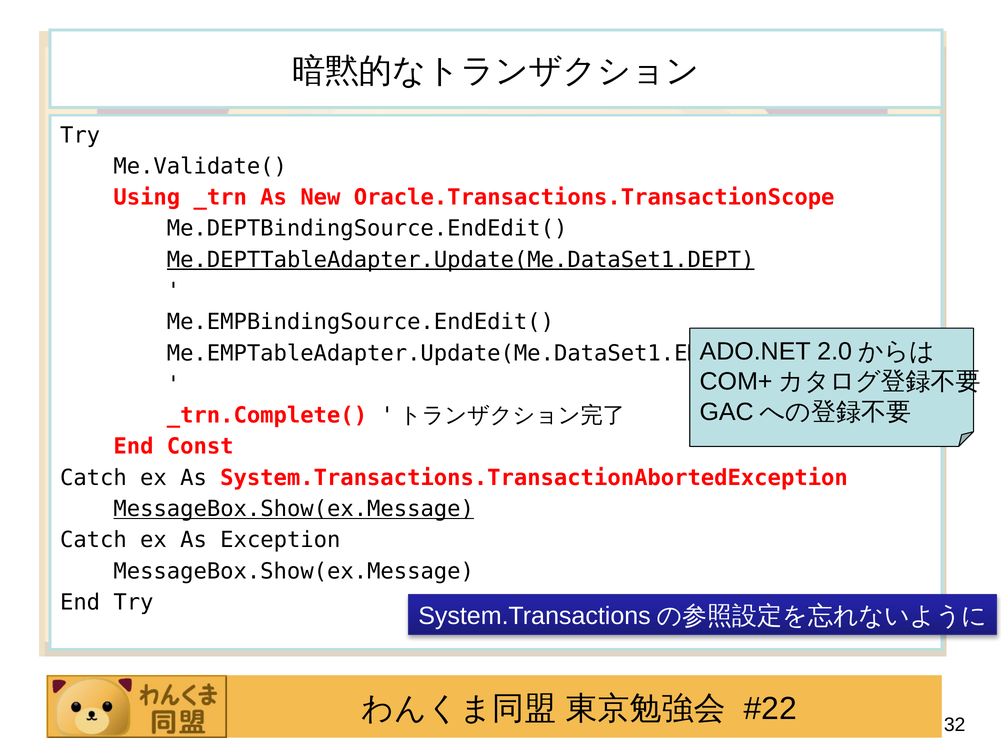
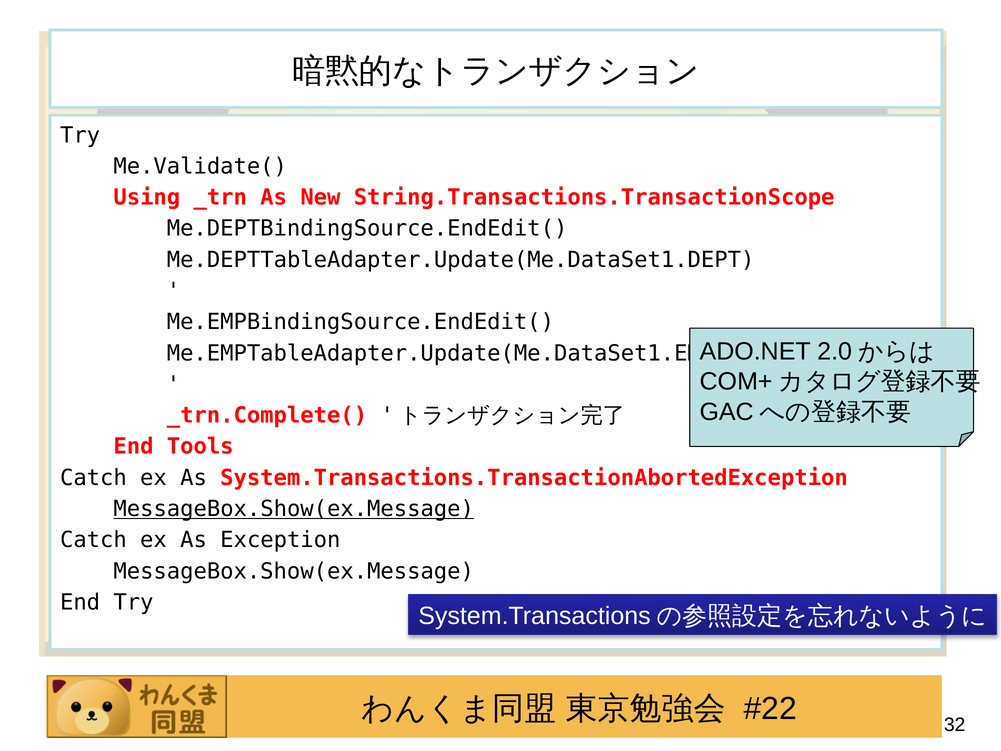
Oracle.Transactions.TransactionScope: Oracle.Transactions.TransactionScope -> String.Transactions.TransactionScope (594, 197)
Me.DEPTTableAdapter.Update(Me.DataSet1.DEPT underline: present -> none (461, 260)
Const: Const -> Tools (200, 446)
